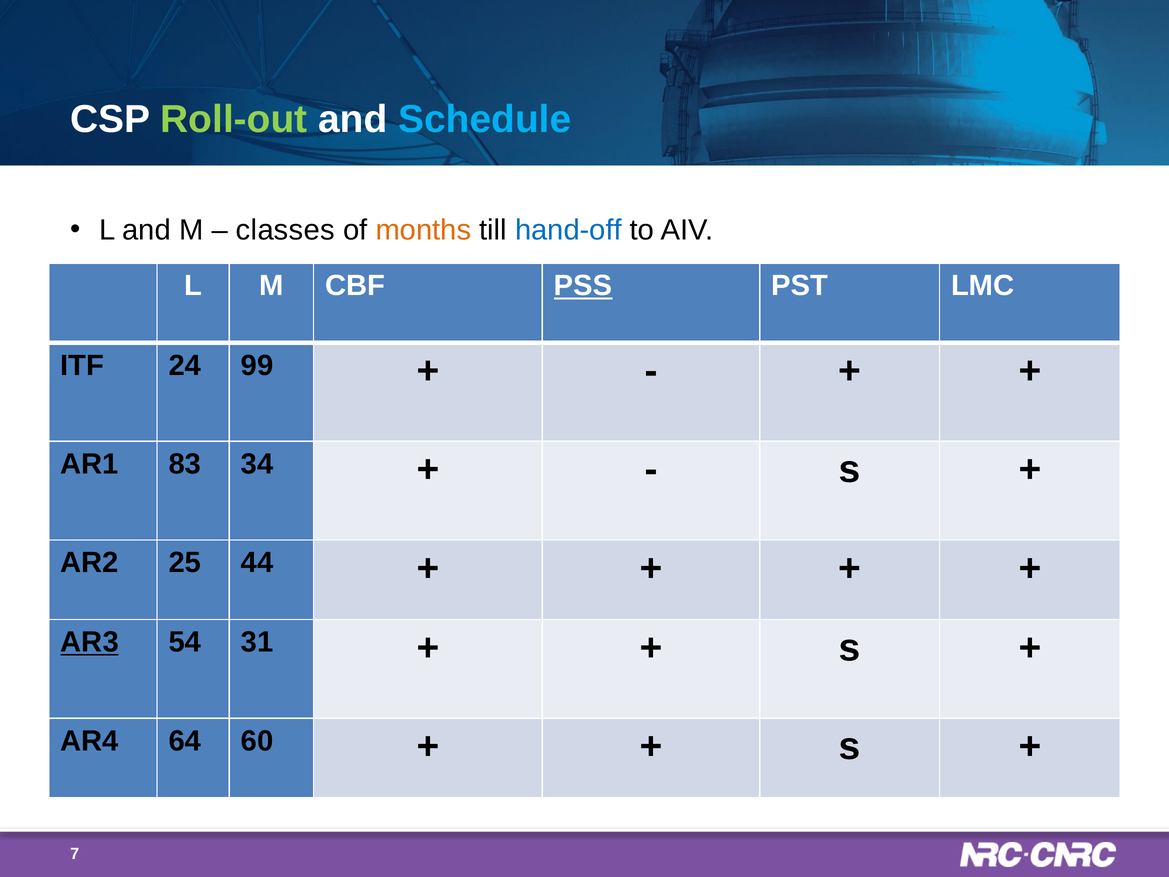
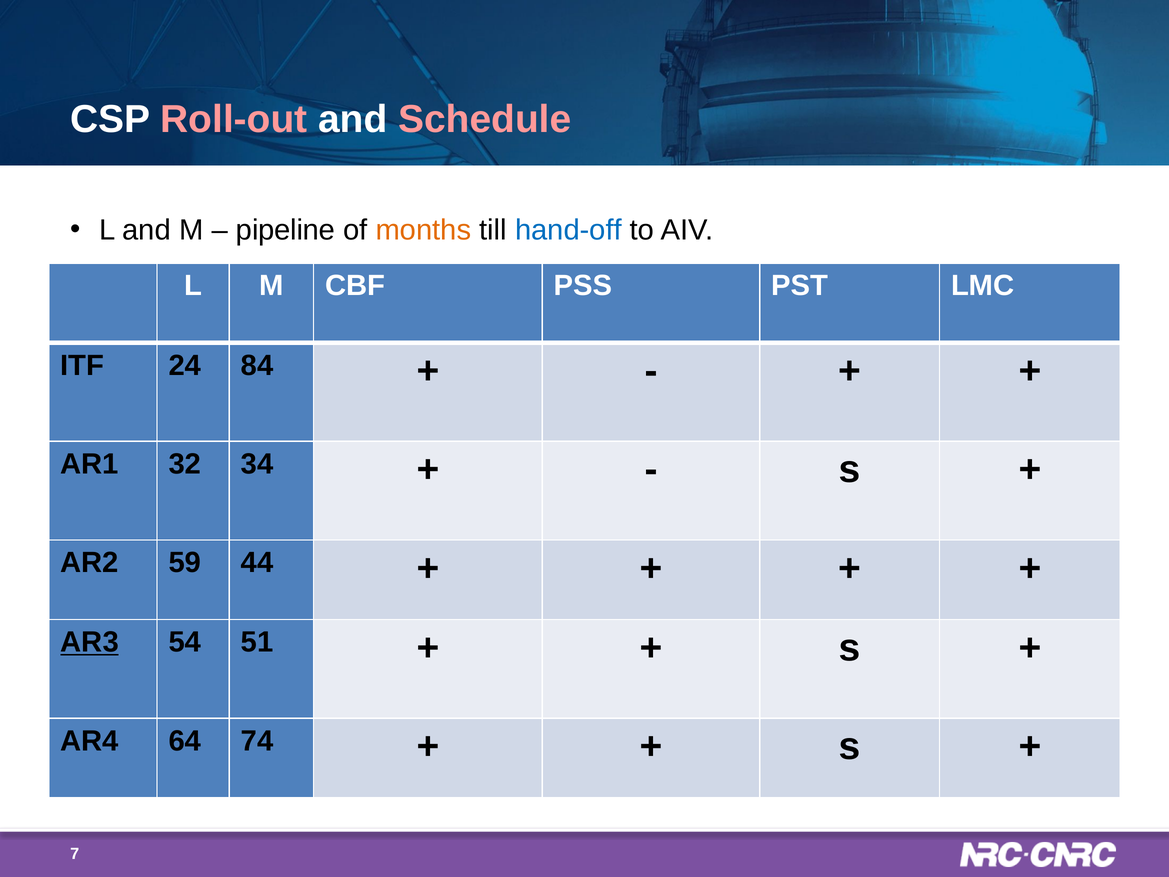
Roll-out colour: light green -> pink (234, 120)
Schedule colour: light blue -> pink (485, 120)
classes: classes -> pipeline (286, 230)
PSS underline: present -> none (583, 286)
99: 99 -> 84 (257, 365)
83: 83 -> 32 (185, 464)
25: 25 -> 59 (185, 563)
31: 31 -> 51 (257, 642)
60: 60 -> 74 (257, 741)
